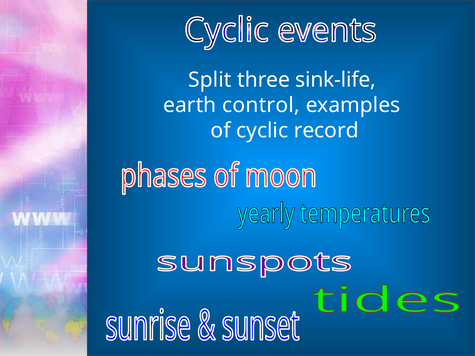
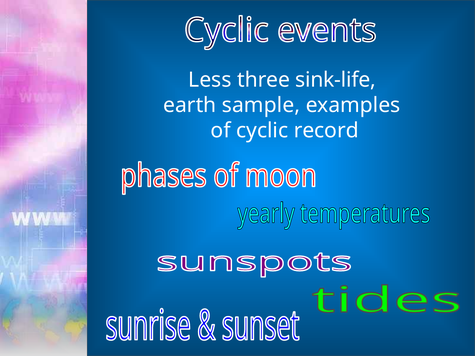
Split: Split -> Less (210, 80)
control: control -> sample (261, 105)
